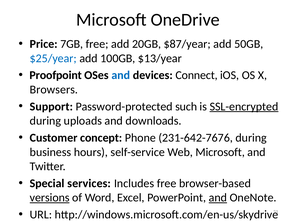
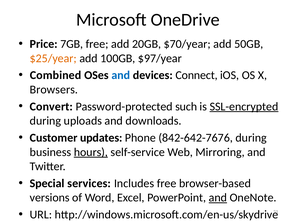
$87/year: $87/year -> $70/year (187, 44)
$25/year colour: blue -> orange (53, 58)
$13/year: $13/year -> $97/year (160, 58)
Proofpoint: Proofpoint -> Combined (56, 75)
Support: Support -> Convert (51, 107)
concept: concept -> updates (101, 138)
231-642-7676: 231-642-7676 -> 842-642-7676 (196, 138)
hours underline: none -> present (91, 152)
Web Microsoft: Microsoft -> Mirroring (220, 152)
versions underline: present -> none (50, 198)
